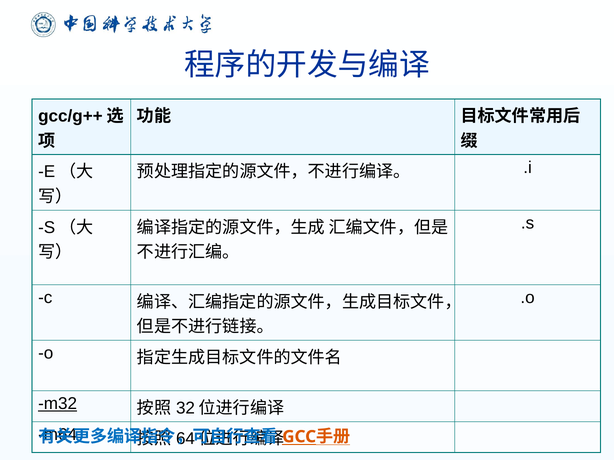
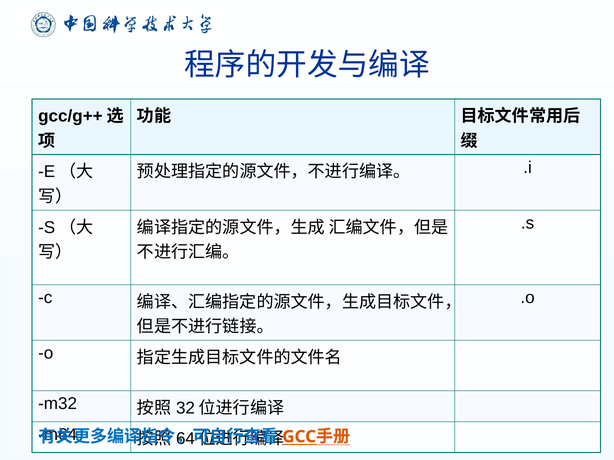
m32 underline: present -> none (58, 404)
